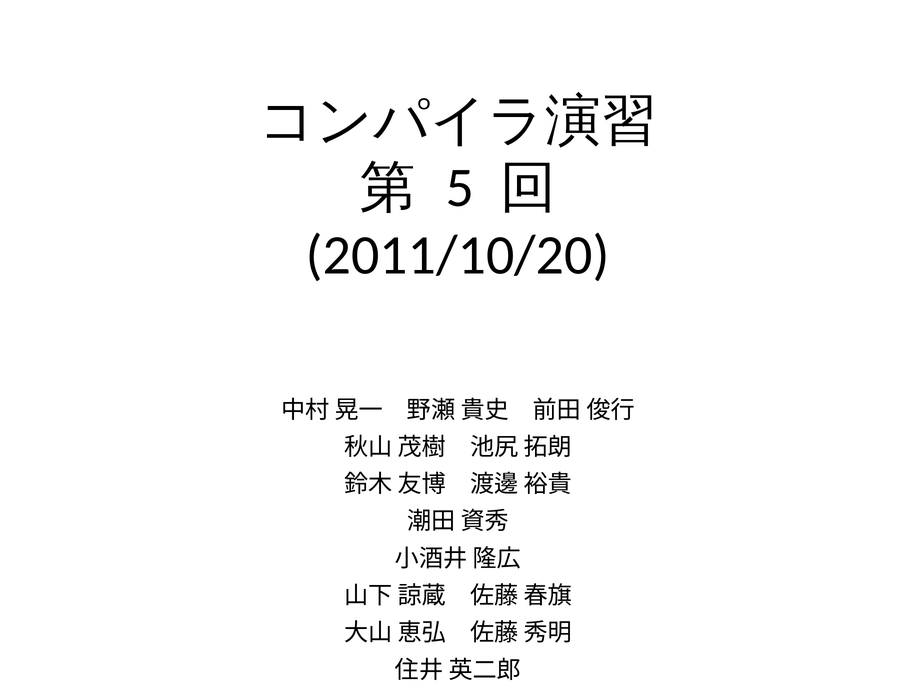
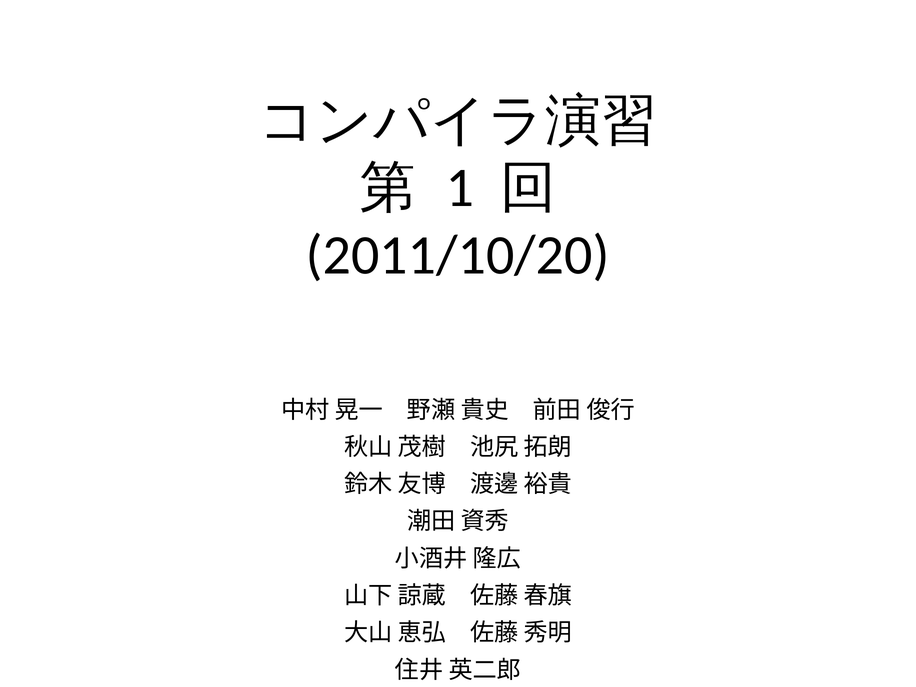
5: 5 -> 1 (460, 188)
